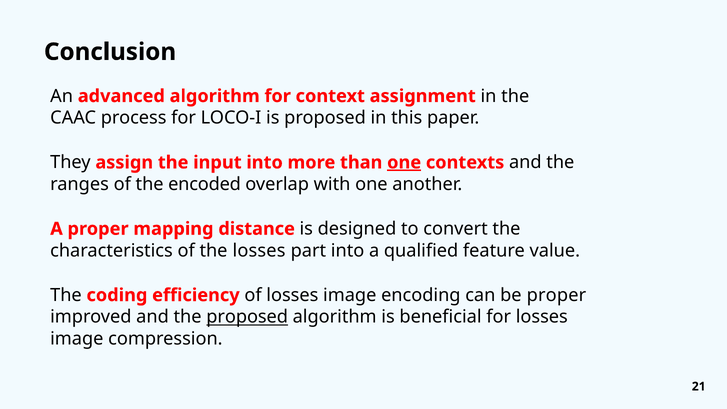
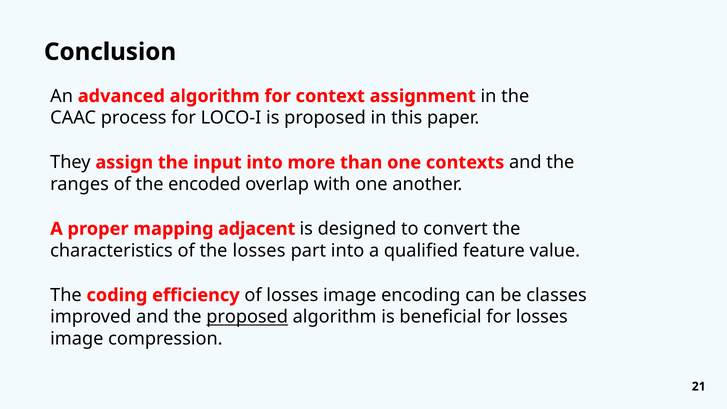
one underline: present -> none (404, 162)
distance: distance -> adjacent (257, 229)
be proper: proper -> classes (557, 295)
